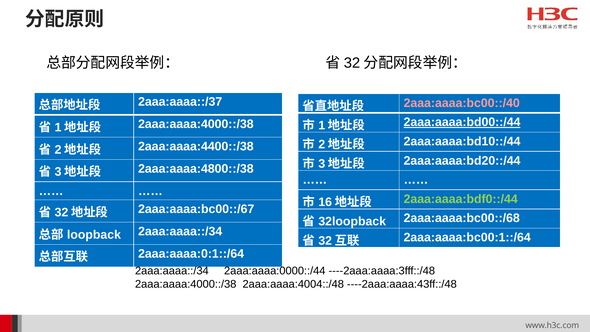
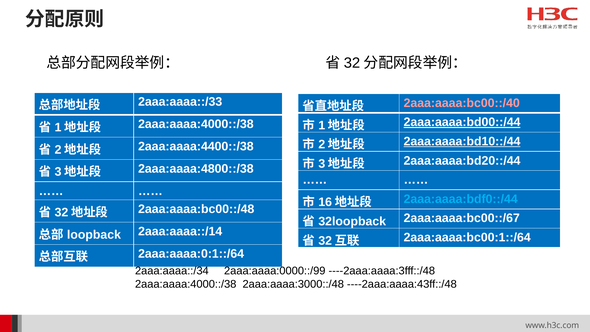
2aaa:aaaa::/37: 2aaa:aaaa::/37 -> 2aaa:aaaa::/33 (180, 102)
2aaa:aaaa:bd10::/44 underline: none -> present (462, 141)
2aaa:aaaa:bdf0::/44 colour: light green -> light blue (461, 199)
2aaa:aaaa:bc00::/67: 2aaa:aaaa:bc00::/67 -> 2aaa:aaaa:bc00::/48 (196, 209)
2aaa:aaaa:bc00::/68: 2aaa:aaaa:bc00::/68 -> 2aaa:aaaa:bc00::/67 (462, 218)
2aaa:aaaa::/34: 2aaa:aaaa::/34 -> 2aaa:aaaa::/14 (180, 231)
2aaa:aaaa:0000::/44: 2aaa:aaaa:0000::/44 -> 2aaa:aaaa:0000::/99 (275, 271)
2aaa:aaaa:4004::/48: 2aaa:aaaa:4004::/48 -> 2aaa:aaaa:3000::/48 (293, 284)
